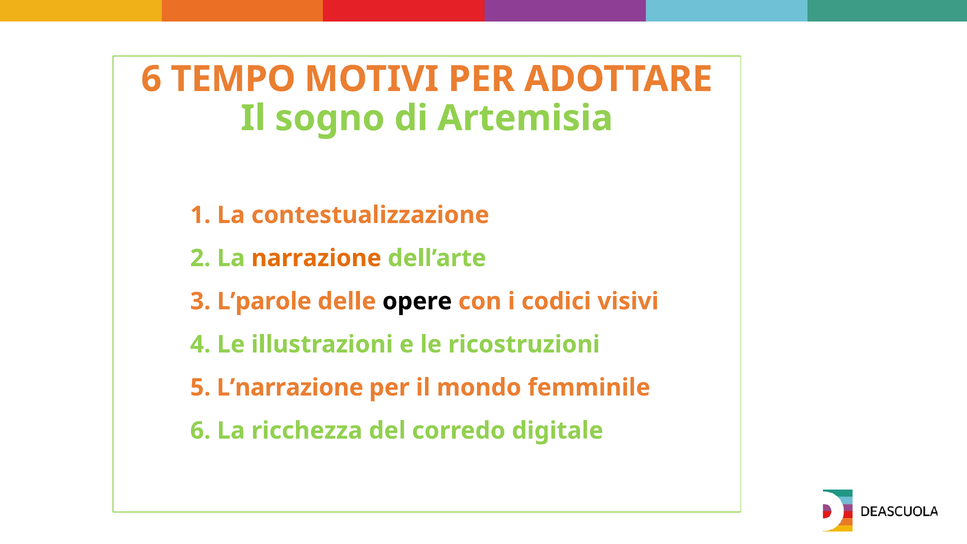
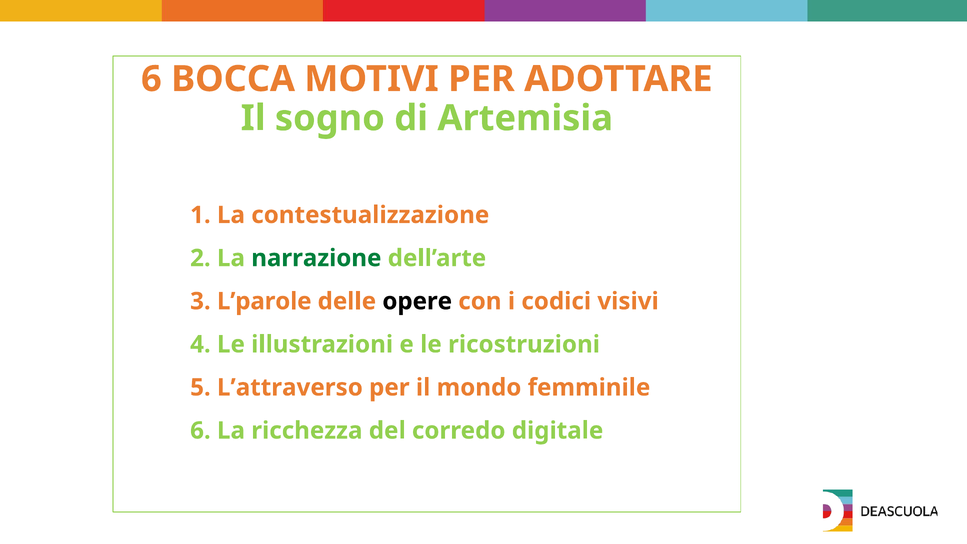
TEMPO: TEMPO -> BOCCA (233, 79)
narrazione colour: orange -> green (316, 258)
L’narrazione: L’narrazione -> L’attraverso (290, 387)
